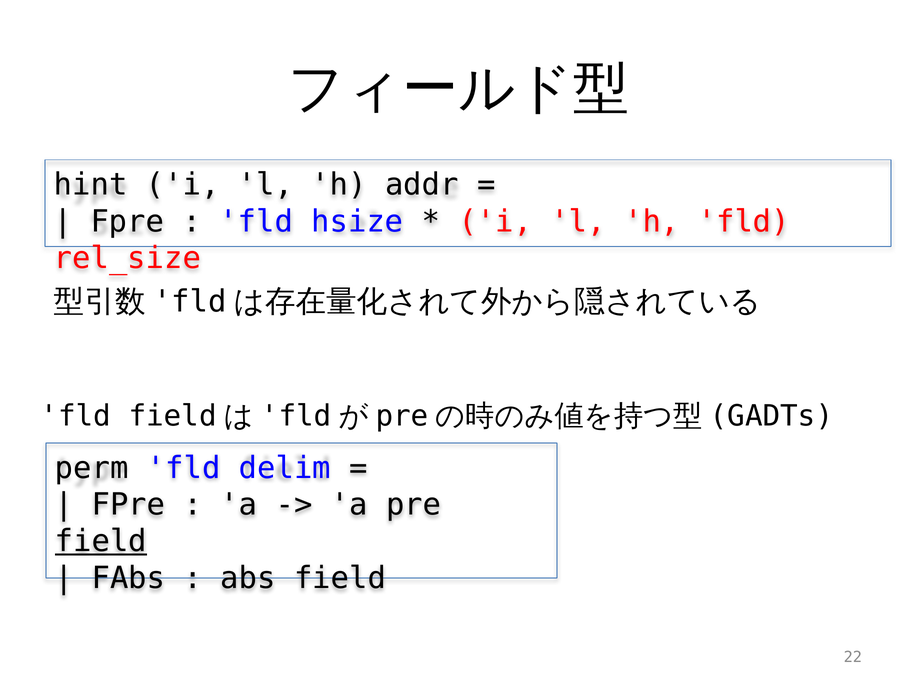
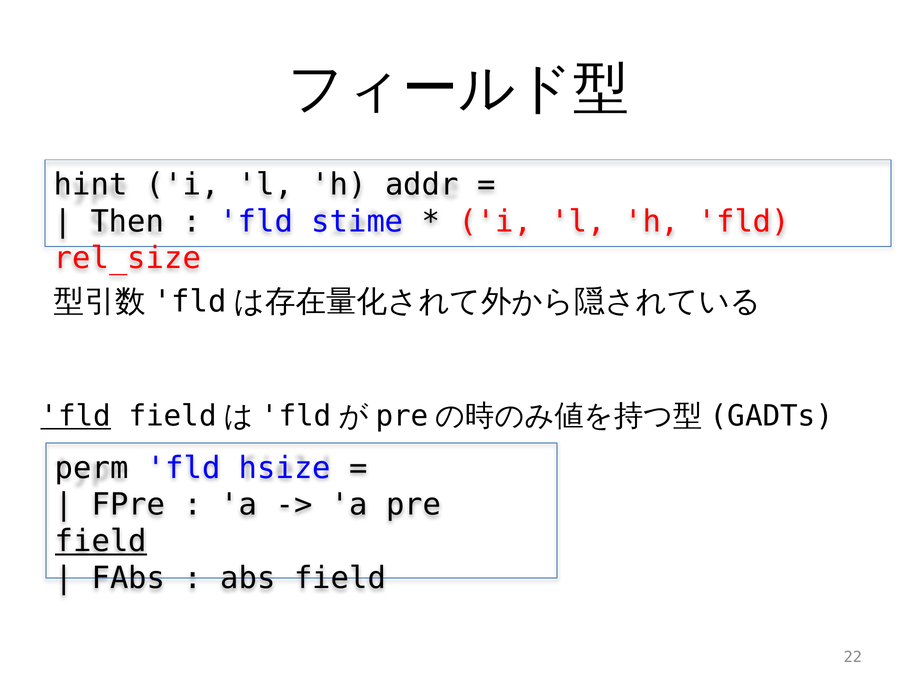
Fpre: Fpre -> Then (127, 221)
hsize: hsize -> stime (357, 221)
fld underline: none -> present (76, 416)
delim: delim -> hsize (285, 468)
